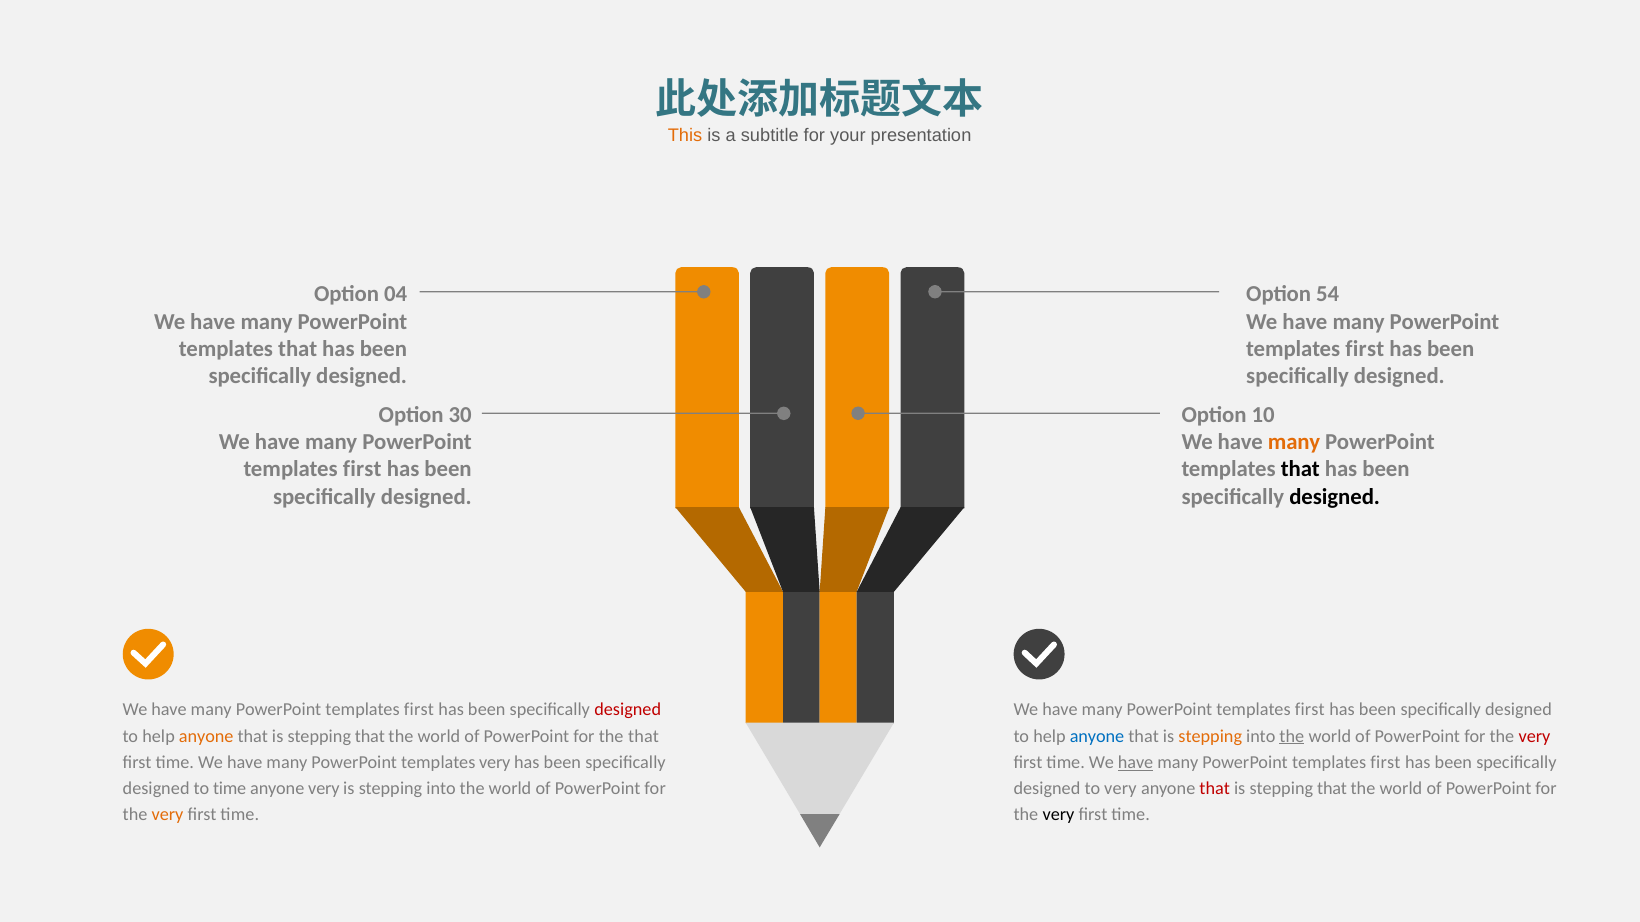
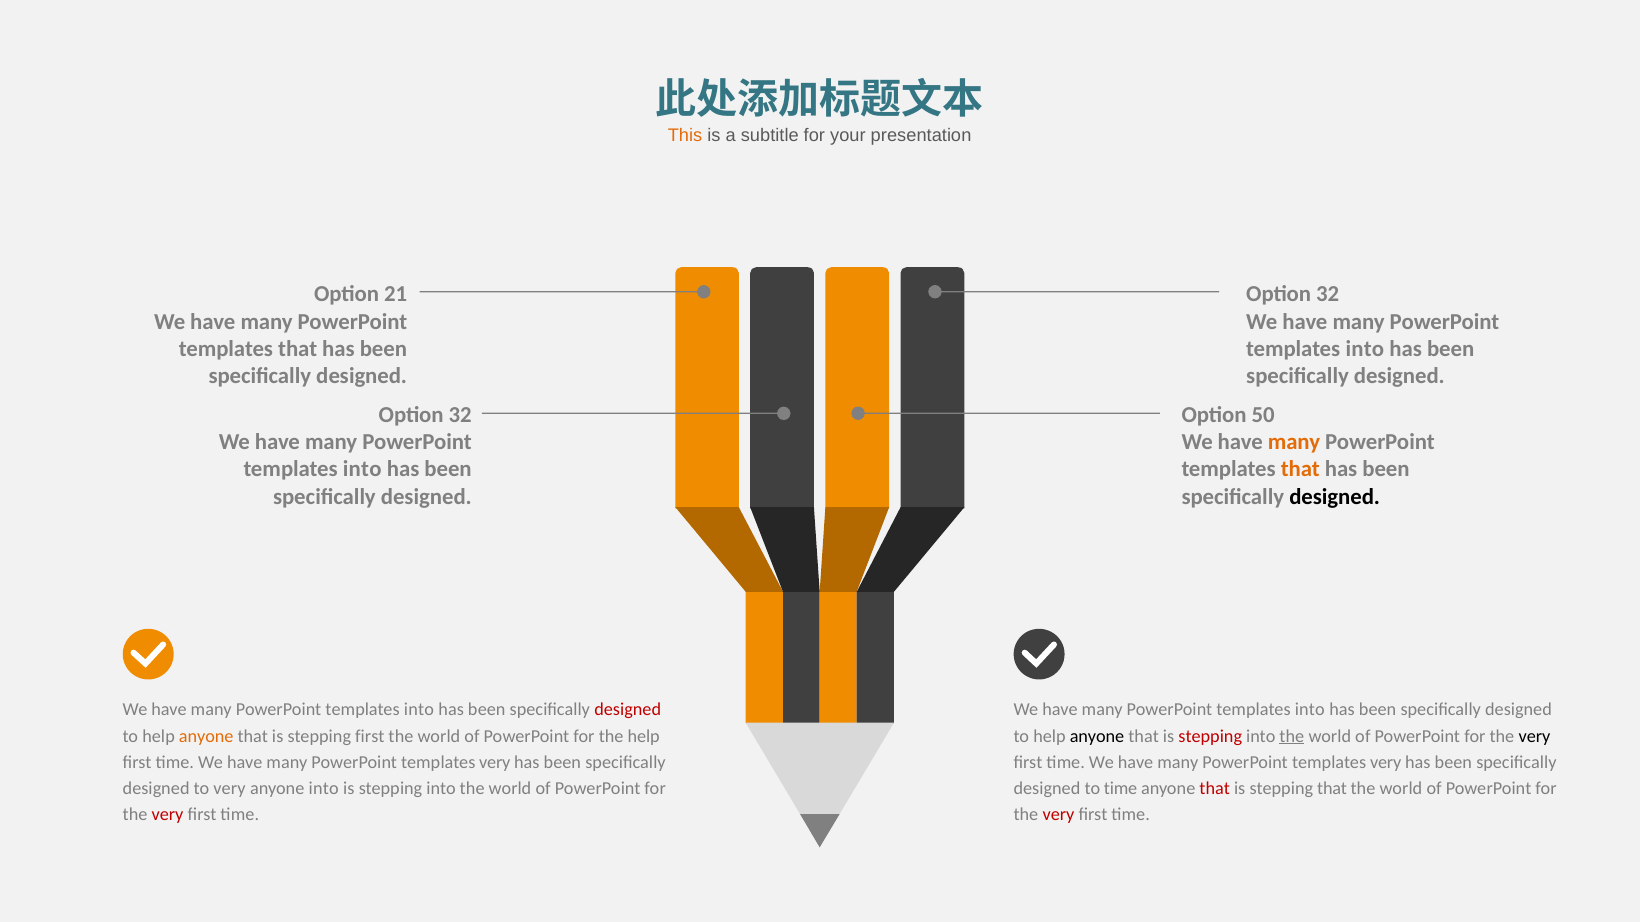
04: 04 -> 21 (396, 294)
54: 54 -> 32 (1328, 294)
first: first -> into (1365, 349)
30: 30 -> 32 (460, 415)
10: 10 -> 50 (1263, 415)
first: first -> into (362, 469)
that colour: black -> orange (1300, 469)
first: first -> into (419, 710)
first: first -> into (1310, 710)
that: that -> first (370, 736)
the that: that -> help (644, 736)
anyone colour: blue -> black (1097, 736)
stepping colour: orange -> red (1210, 736)
very colour: red -> black (1534, 736)
have underline: present -> none (1136, 762)
first: first -> very (1386, 762)
to time: time -> very (229, 789)
anyone very: very -> into (324, 789)
to very: very -> time (1121, 789)
very colour: orange -> red (168, 815)
very colour: black -> red (1058, 815)
